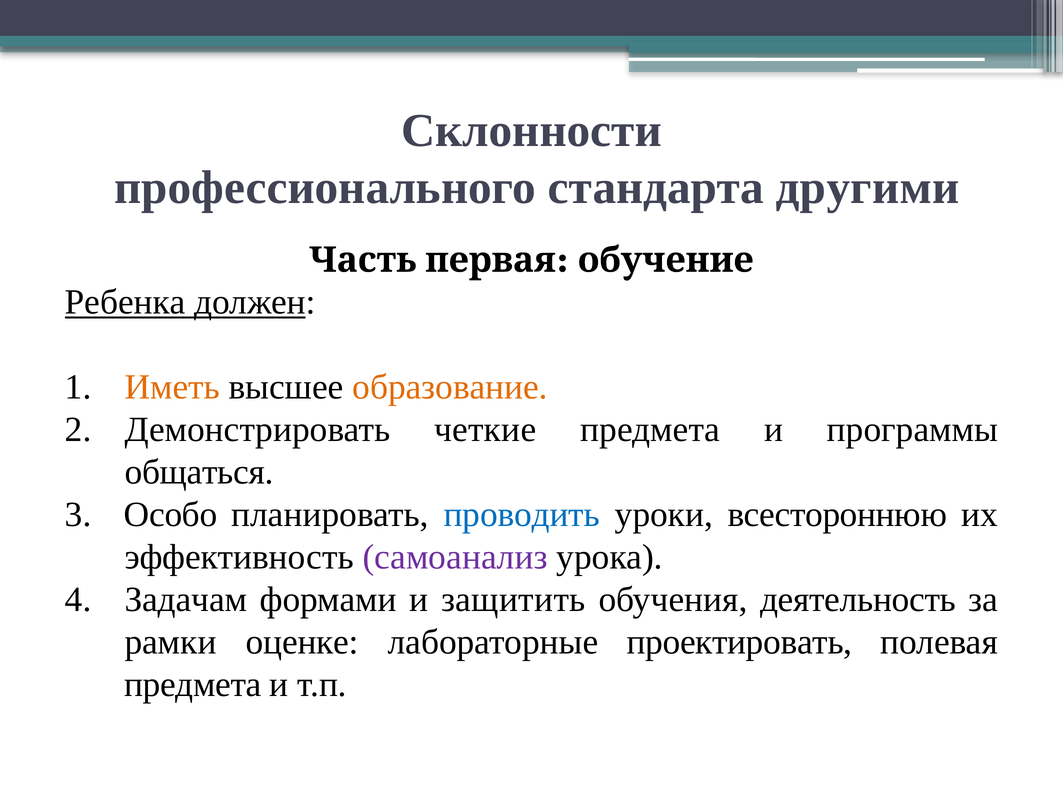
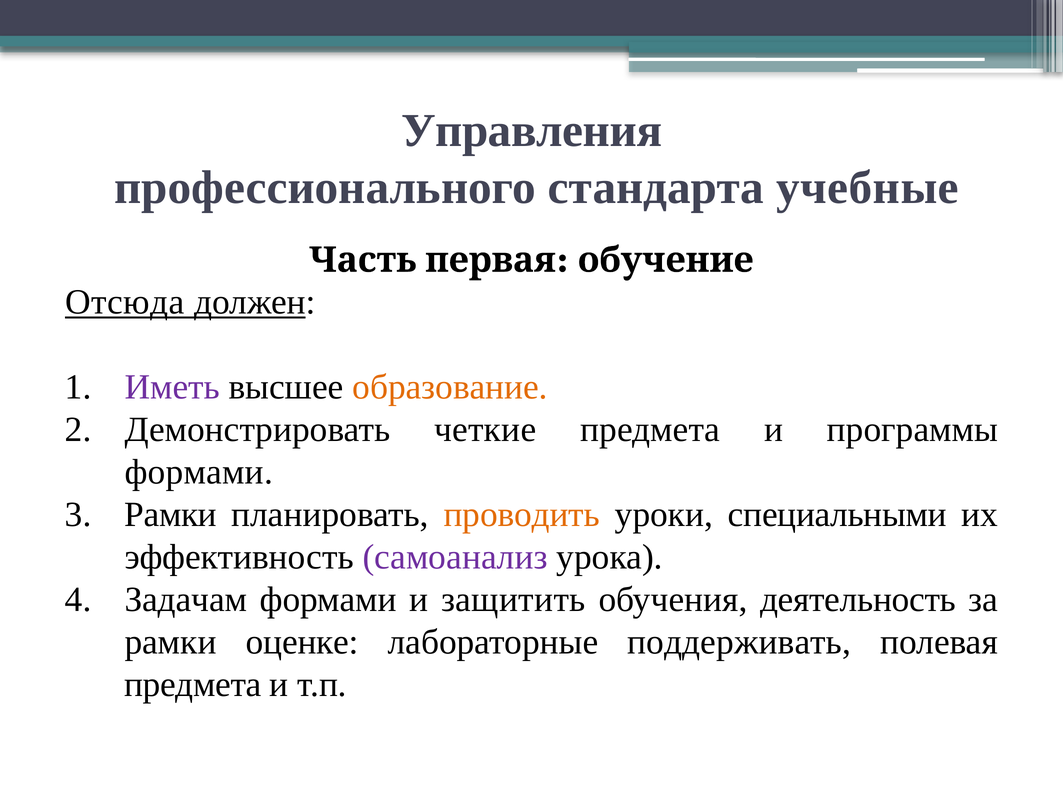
Склонности: Склонности -> Управления (532, 131)
другими: другими -> учебные (868, 188)
Ребенка: Ребенка -> Отсюда (125, 302)
Иметь colour: orange -> purple (172, 387)
общаться: общаться -> формами (199, 472)
Особо: Особо -> Рамки (171, 515)
проводить colour: blue -> orange (522, 515)
всестороннюю: всестороннюю -> специальными (837, 515)
проектировать: проектировать -> поддерживать (739, 642)
